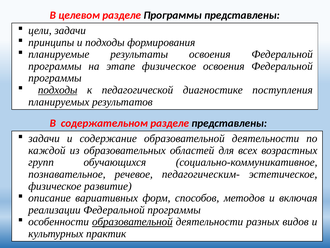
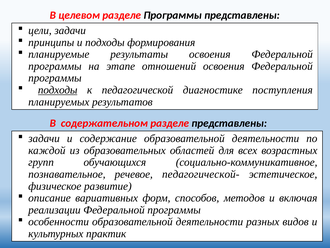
этапе физическое: физическое -> отношений (169, 66)
педагогическим-: педагогическим- -> педагогической- (201, 174)
образовательной underline: present -> none (132, 221)
